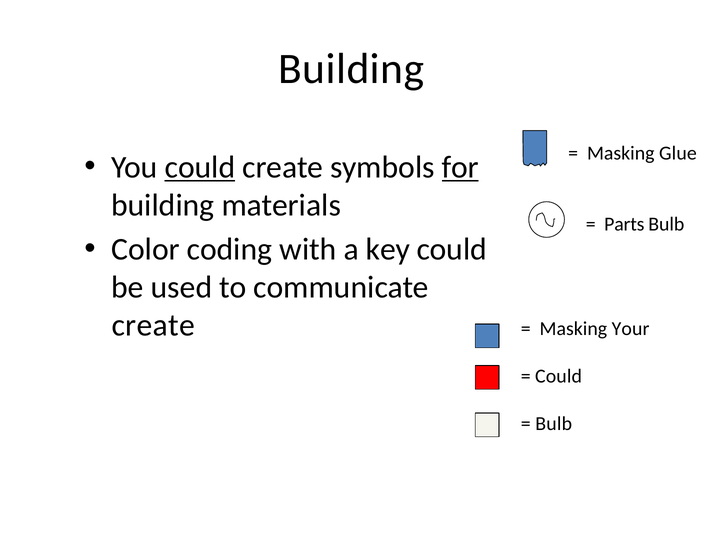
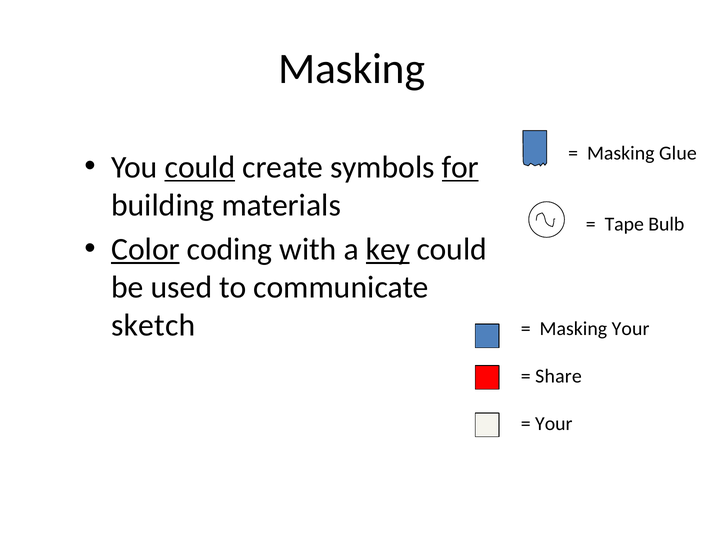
Building: Building -> Masking (352, 69)
Parts: Parts -> Tape (624, 225)
Color underline: none -> present (145, 250)
key underline: none -> present (388, 250)
create: create -> sketch (153, 326)
Could: Could -> Share (559, 377)
Bulb: Bulb -> Your (554, 424)
